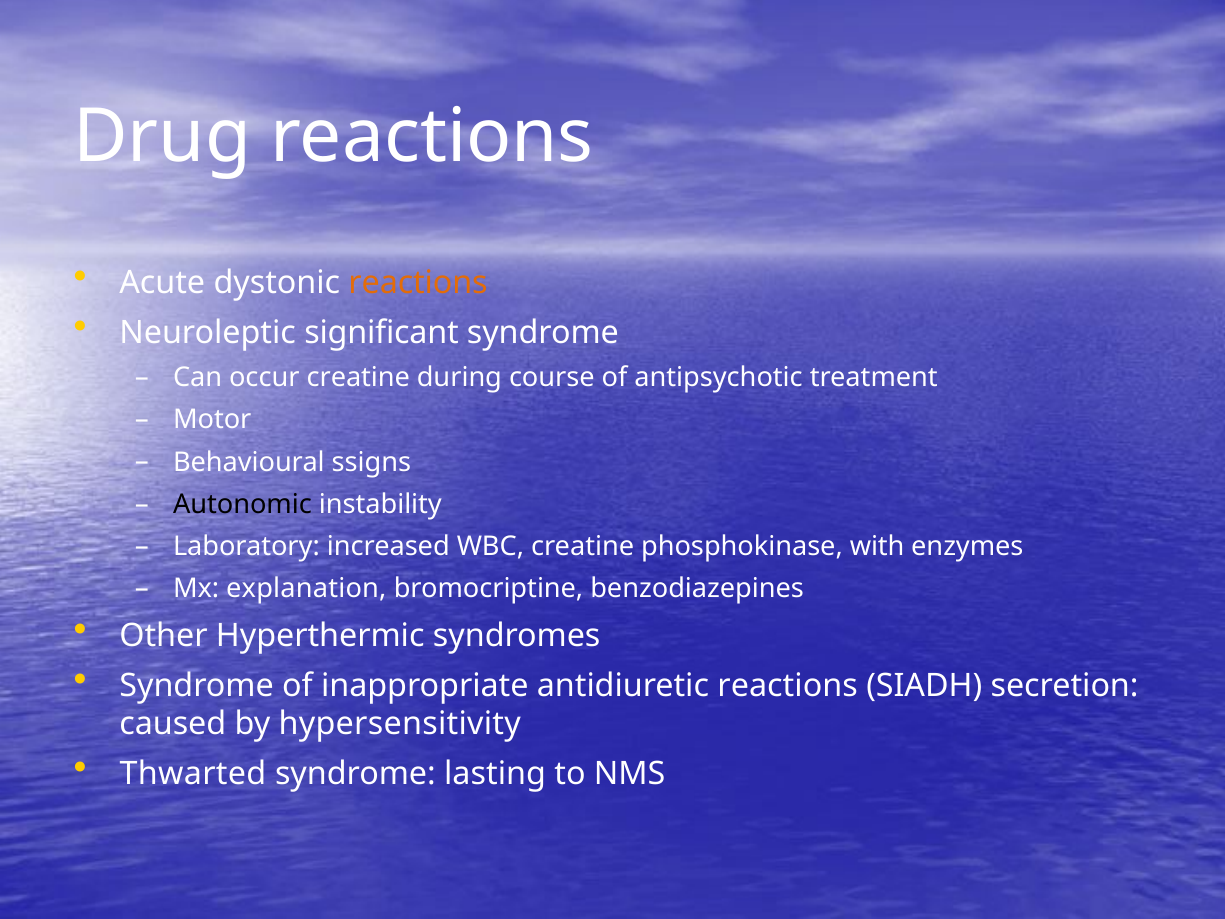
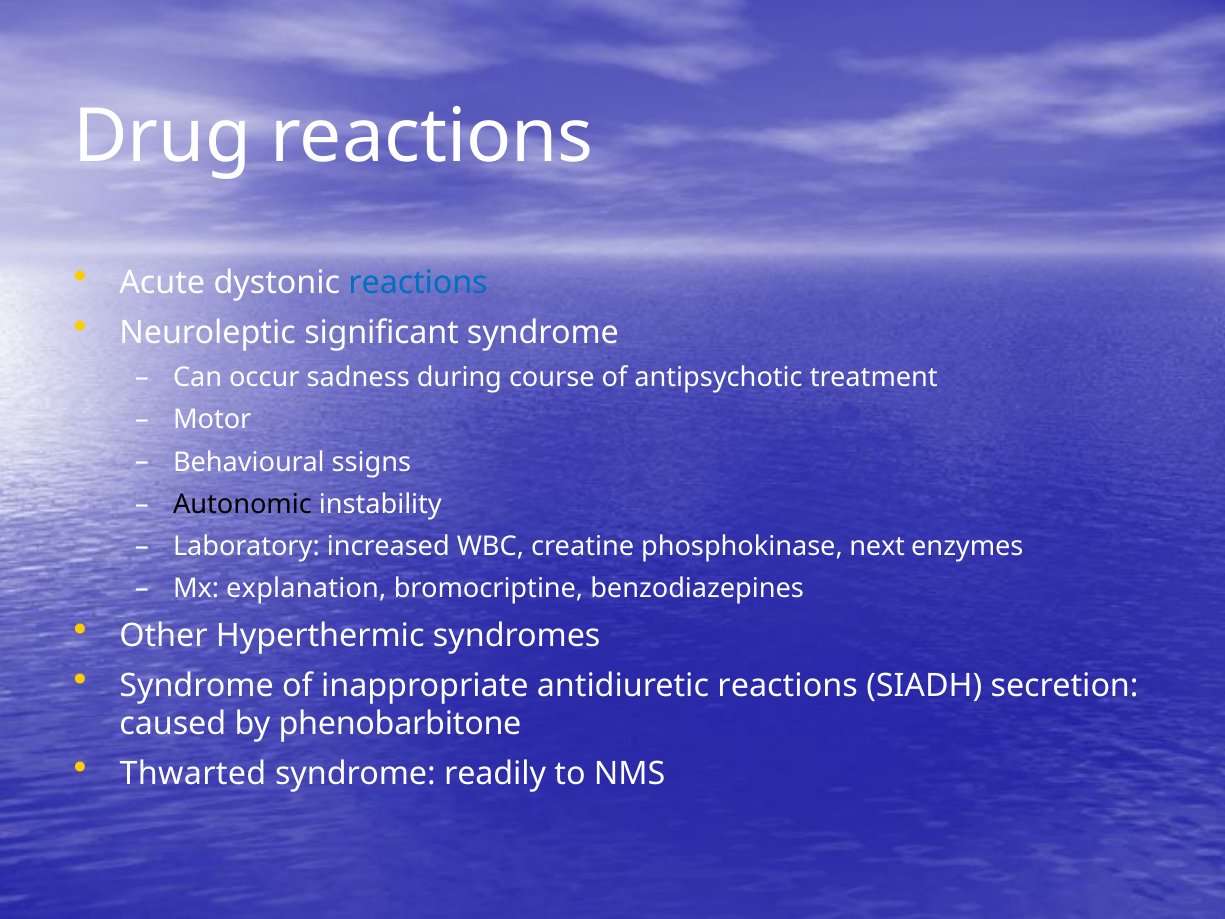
reactions colour: orange -> blue (418, 283)
occur creatine: creatine -> sadness (358, 378)
with: with -> next (877, 546)
hypersensitivity: hypersensitivity -> phenobarbitone (400, 724)
lasting: lasting -> readily (495, 774)
